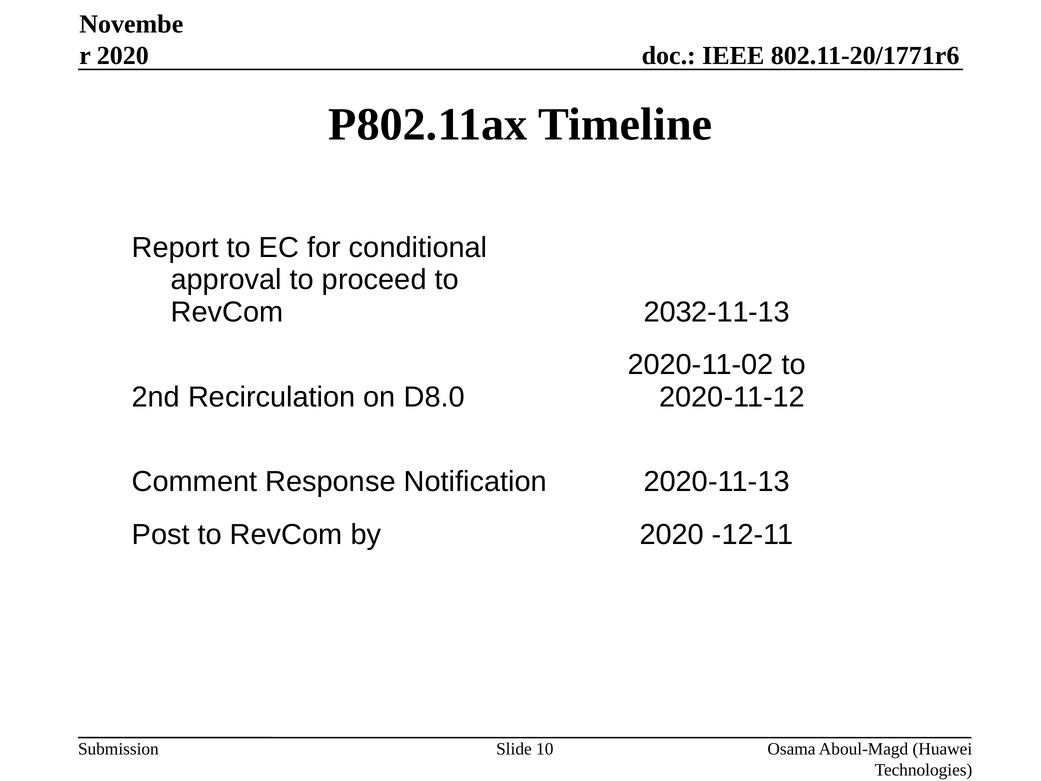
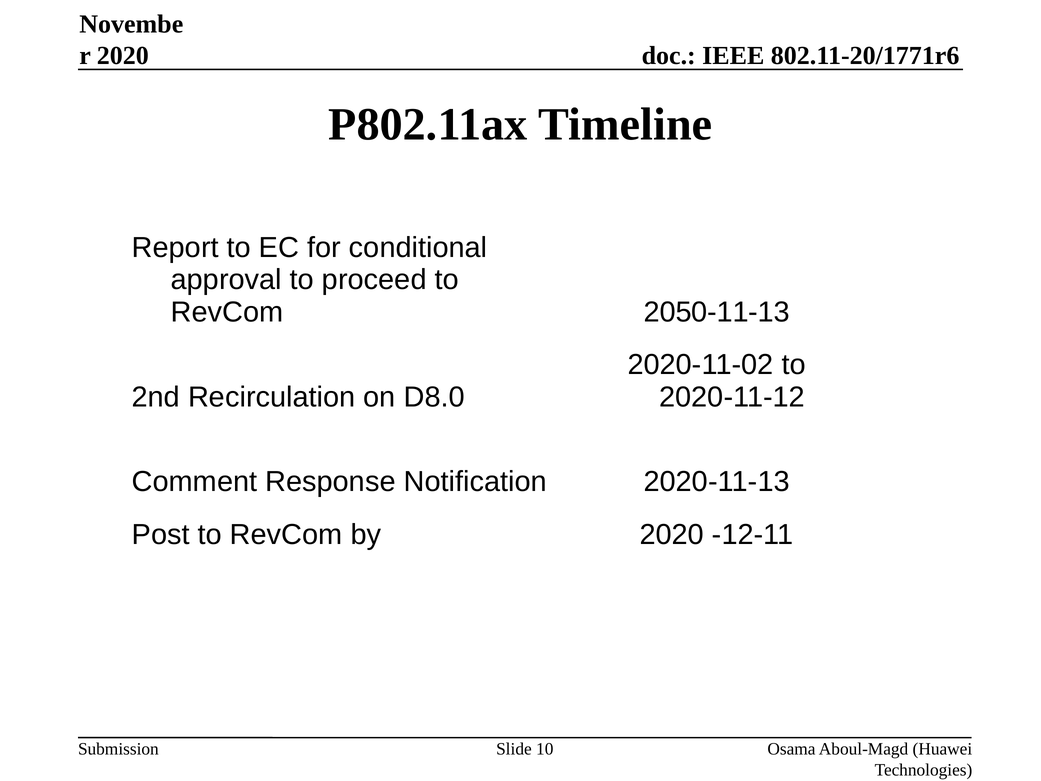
2032-11-13: 2032-11-13 -> 2050-11-13 (717, 312)
